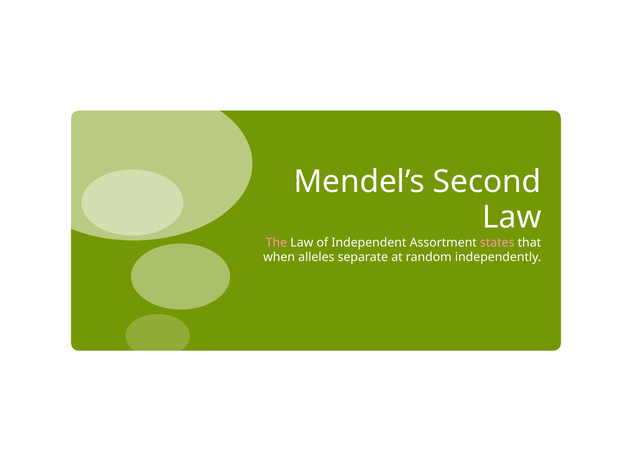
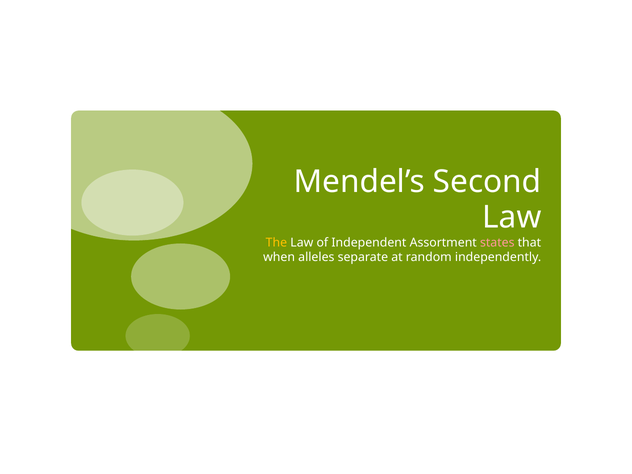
The colour: pink -> yellow (276, 242)
